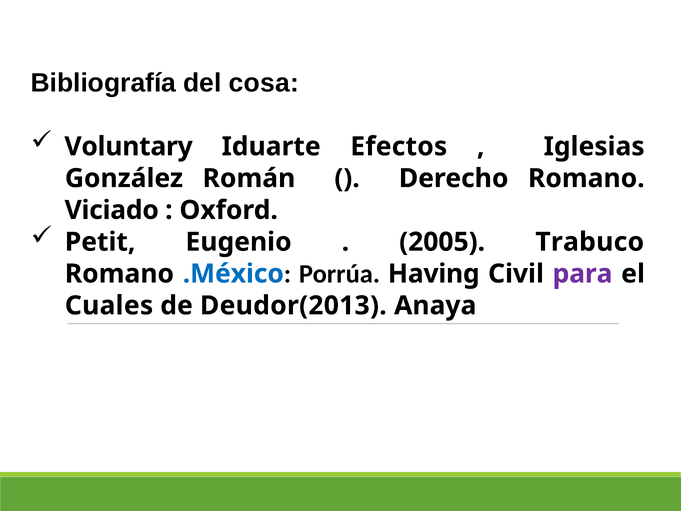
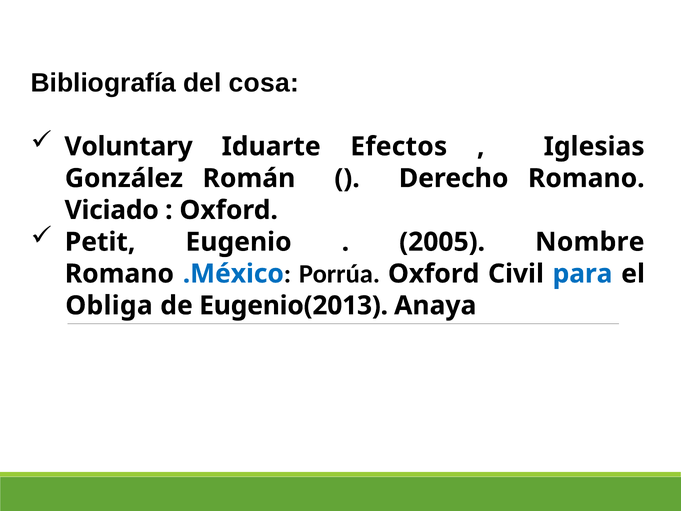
Trabuco: Trabuco -> Nombre (590, 242)
Porrúa Having: Having -> Oxford (434, 274)
para colour: purple -> blue (583, 274)
Cuales: Cuales -> Obliga (109, 305)
Deudor(2013: Deudor(2013 -> Eugenio(2013 (294, 305)
